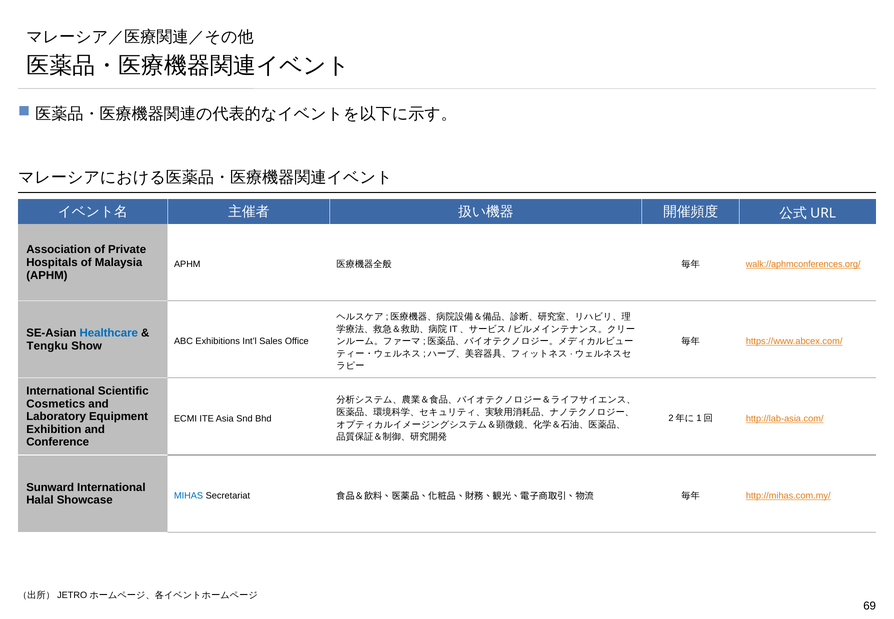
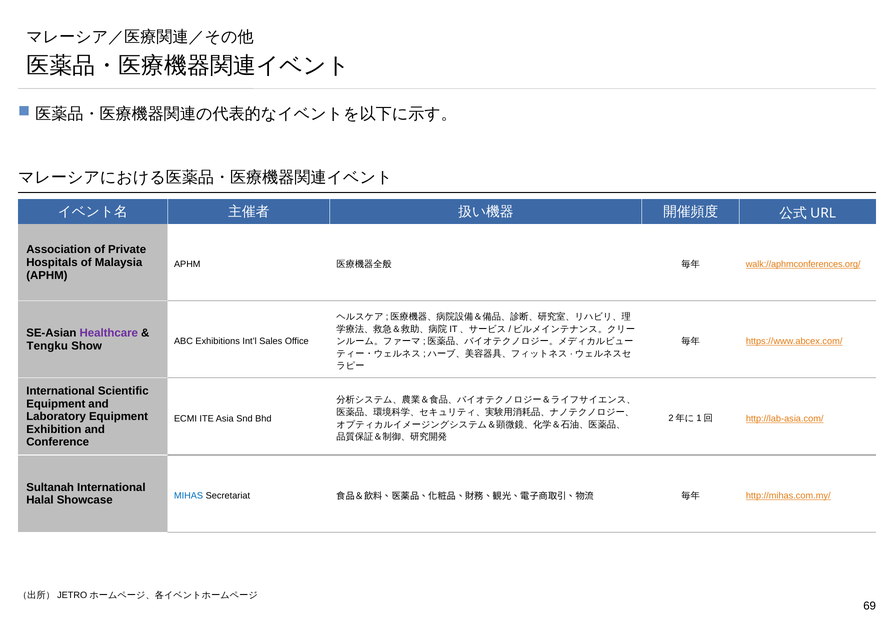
Healthcare colour: blue -> purple (109, 333)
Cosmetics: Cosmetics -> Equipment (56, 404)
Sunward: Sunward -> Sultanah (50, 487)
